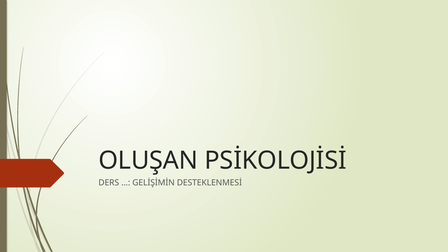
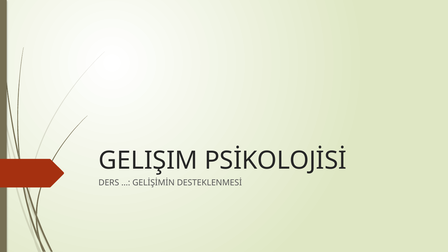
OLUŞAN: OLUŞAN -> GELIŞIM (148, 161)
